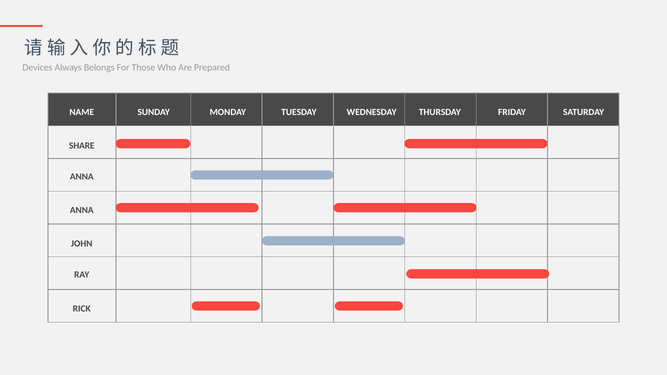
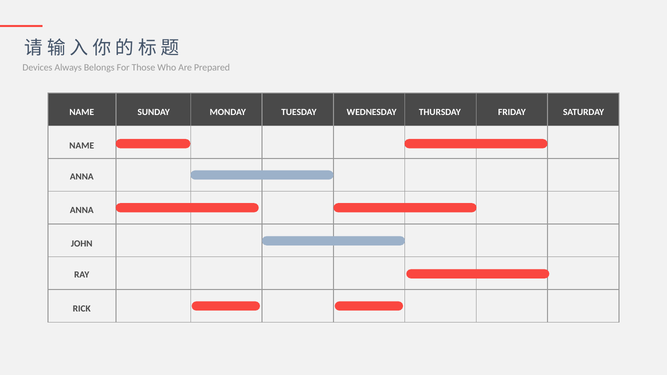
SHARE: SHARE -> NAME (82, 146)
